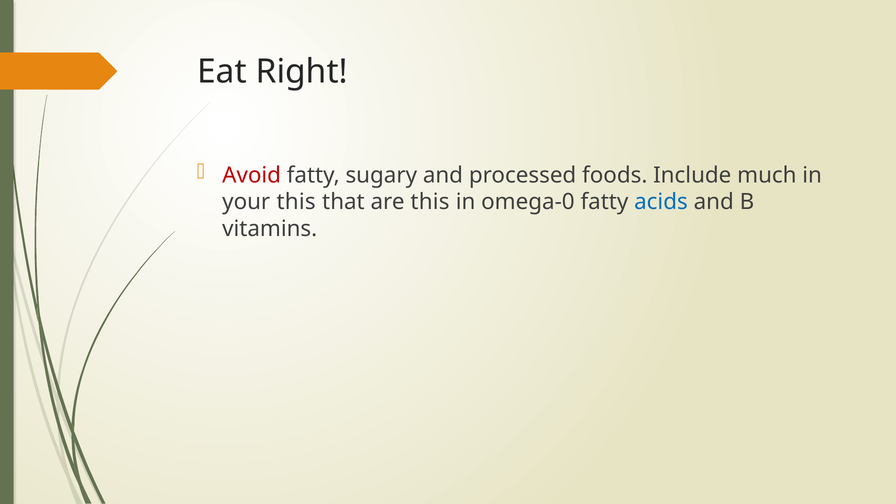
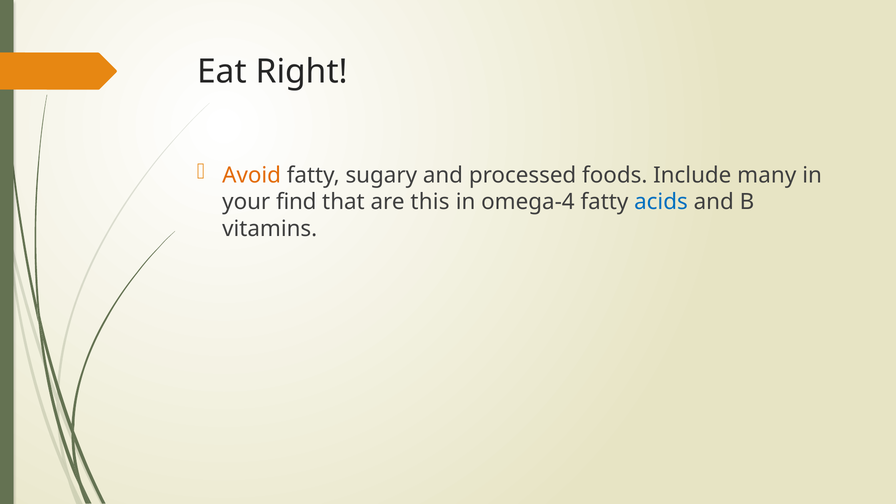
Avoid colour: red -> orange (252, 175)
much: much -> many (767, 175)
your this: this -> find (296, 202)
omega-0: omega-0 -> omega-4 (528, 202)
